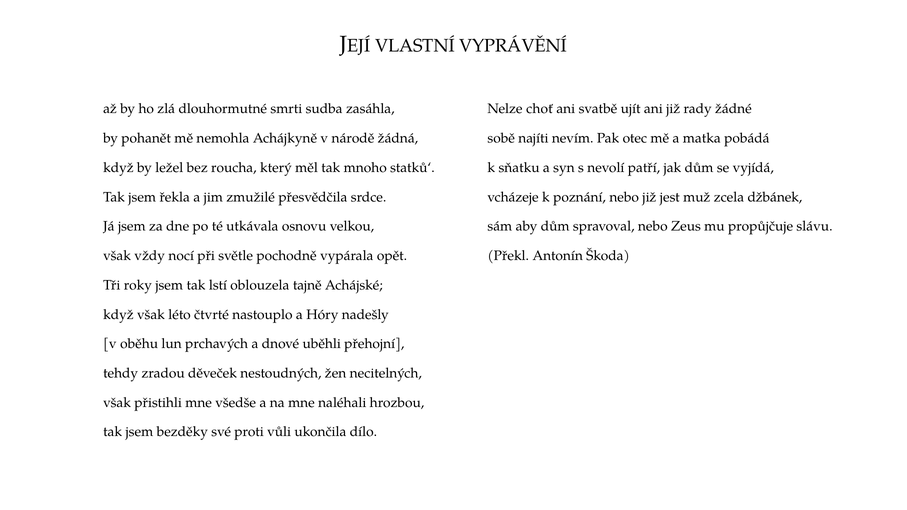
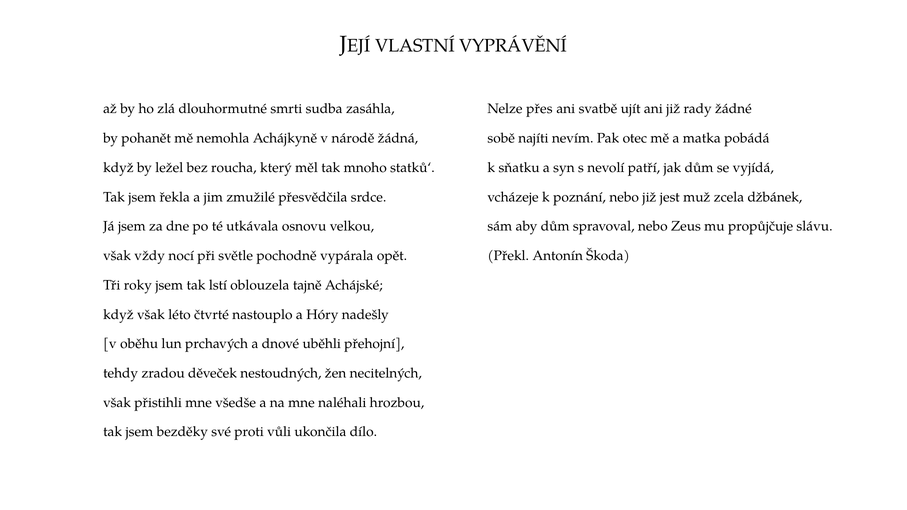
choť: choť -> přes (539, 109)
